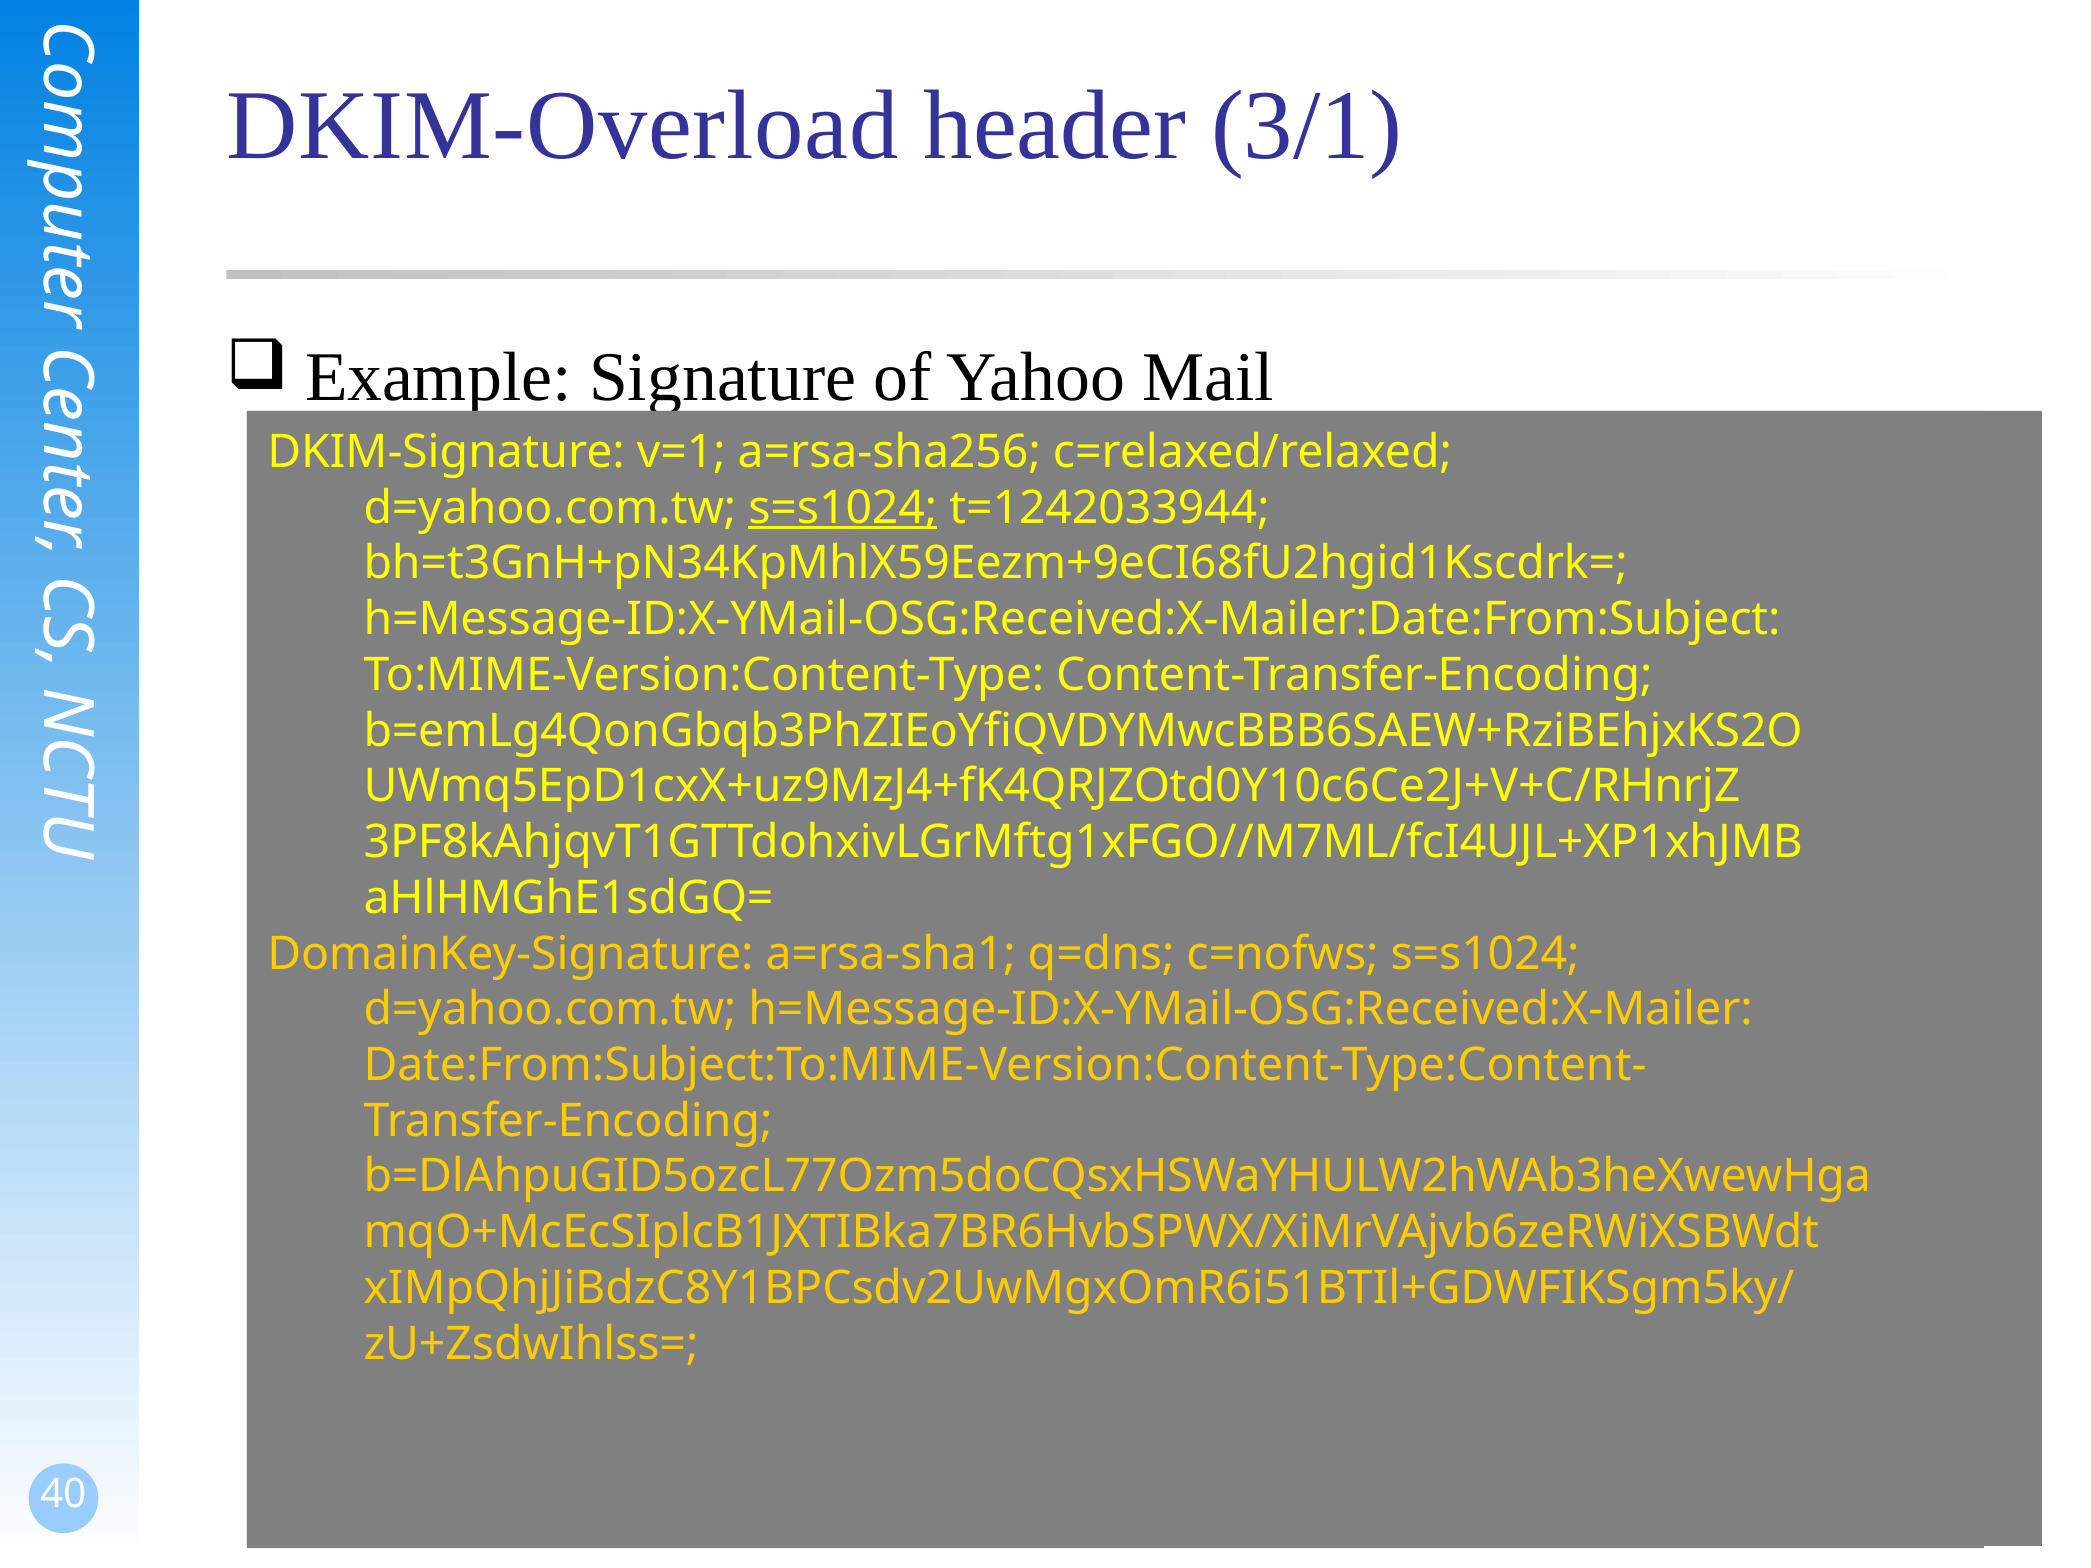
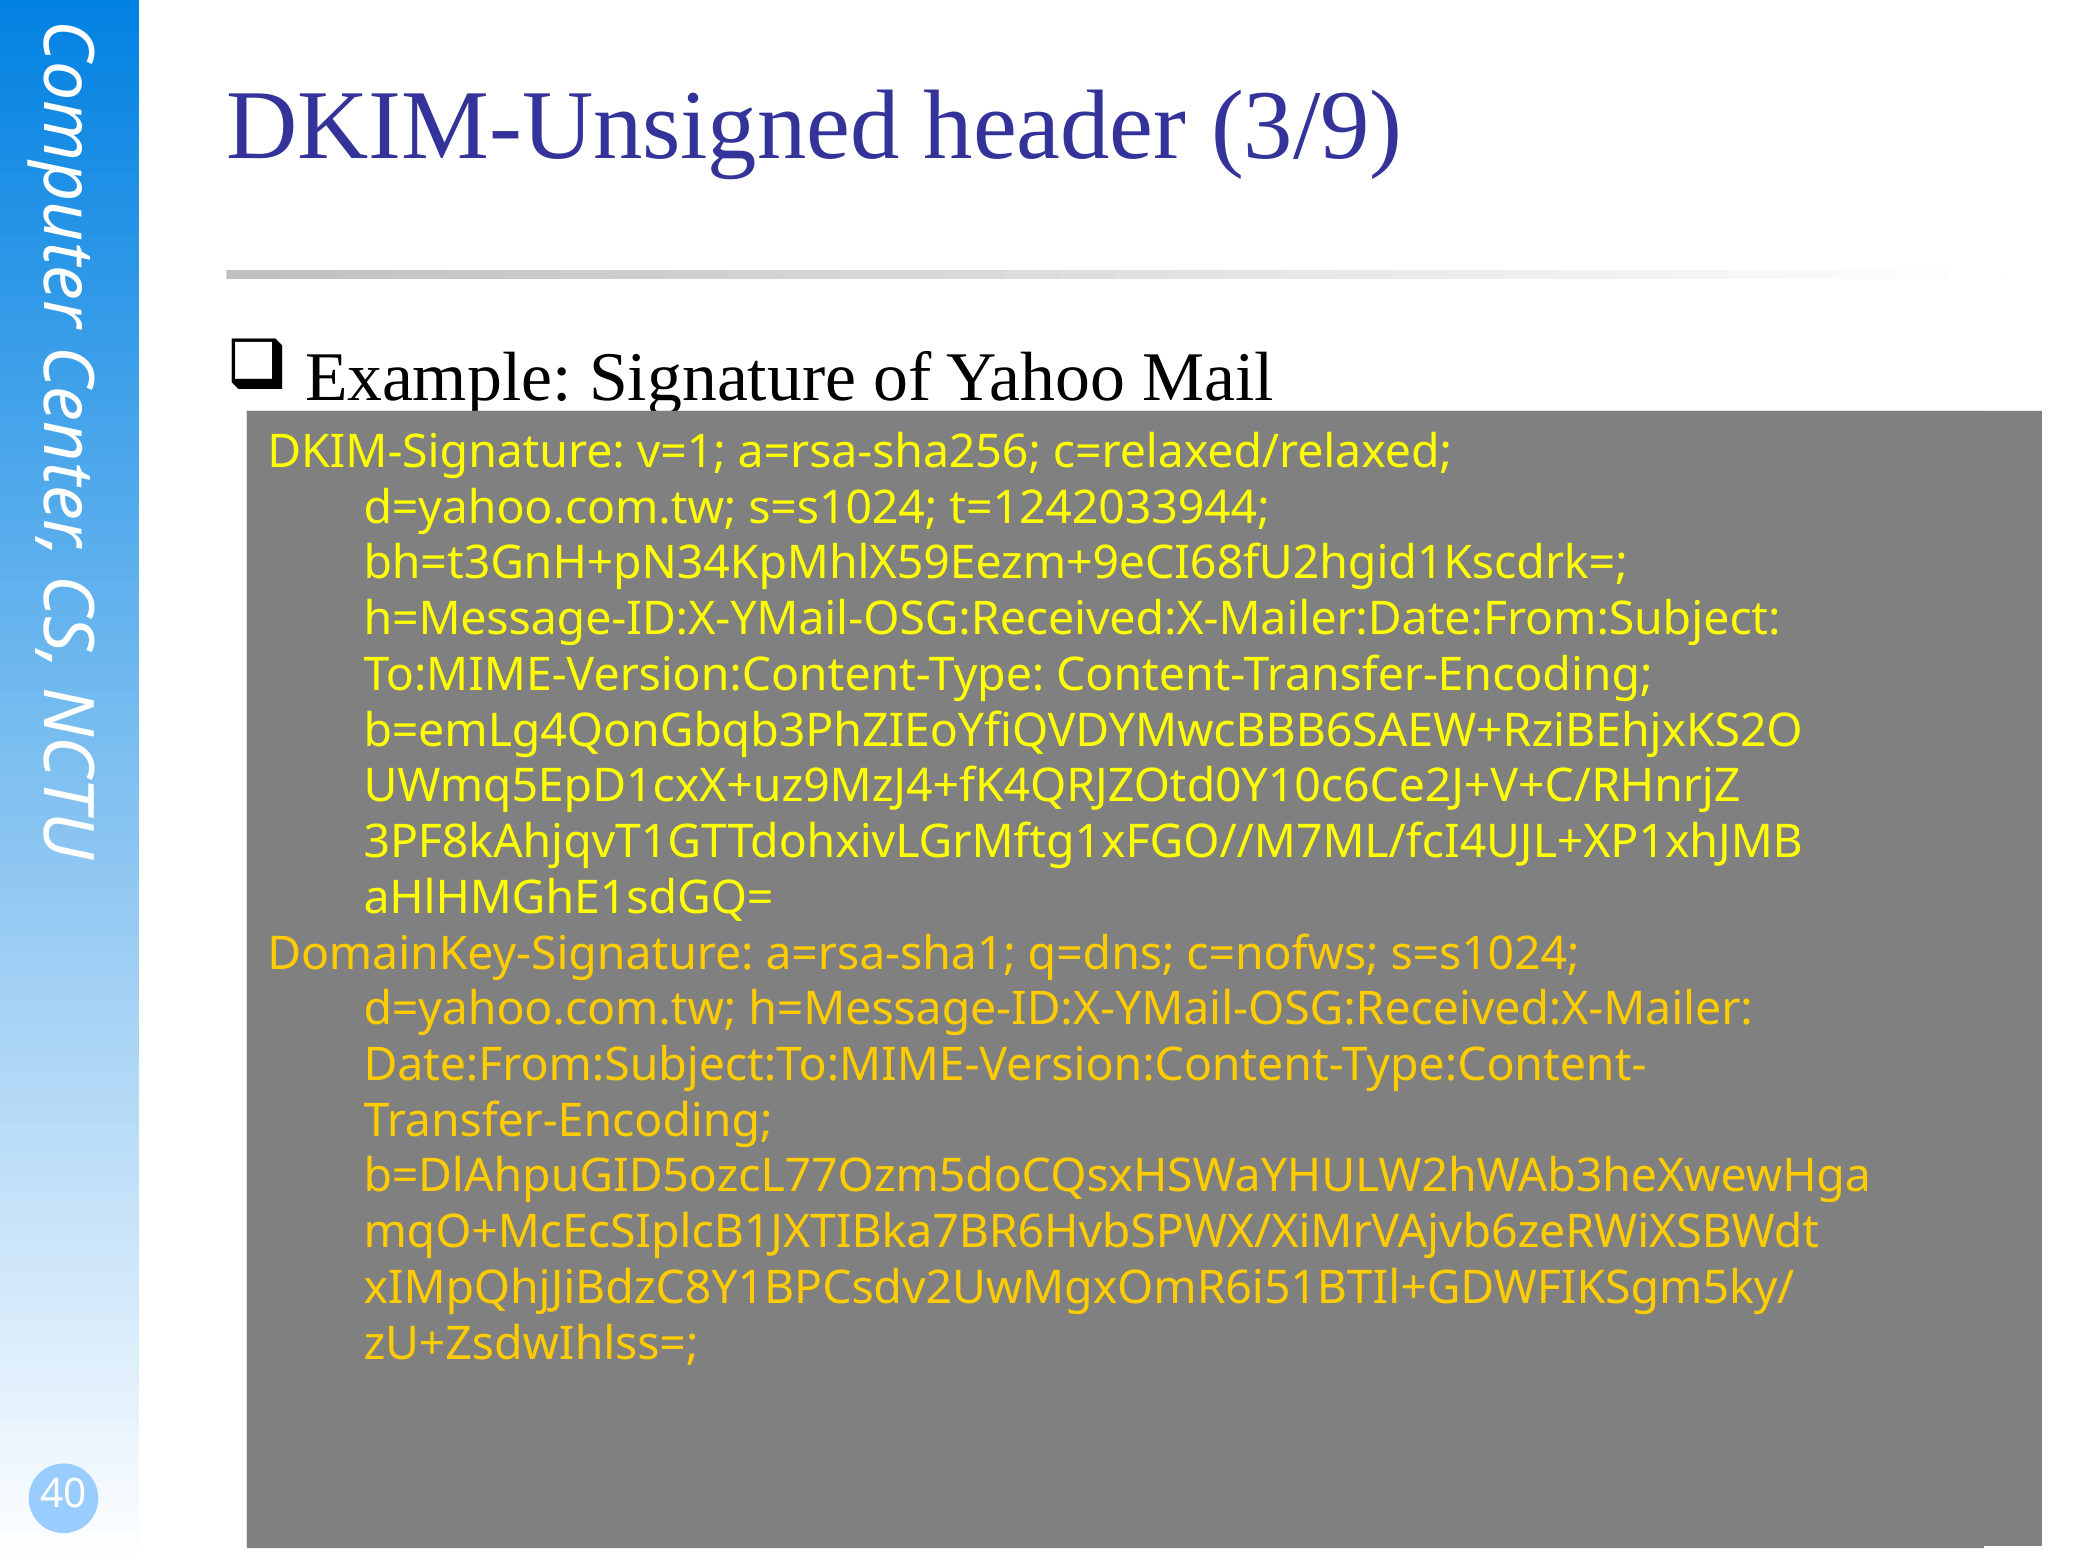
DKIM-Overload: DKIM-Overload -> DKIM-Unsigned (563, 126)
3/1: 3/1 -> 3/9 (1307, 126)
s=s1024 underline: present -> none (843, 508)
